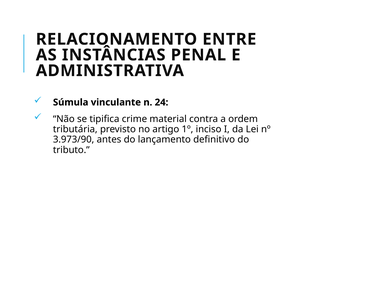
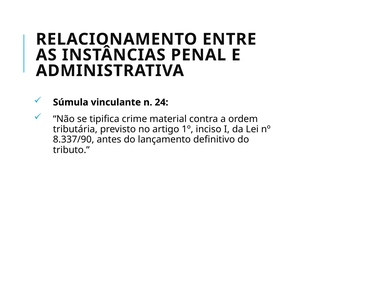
3.973/90: 3.973/90 -> 8.337/90 (74, 139)
